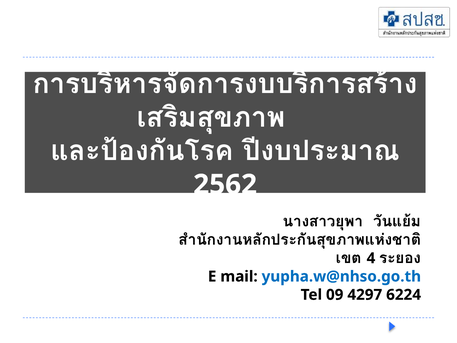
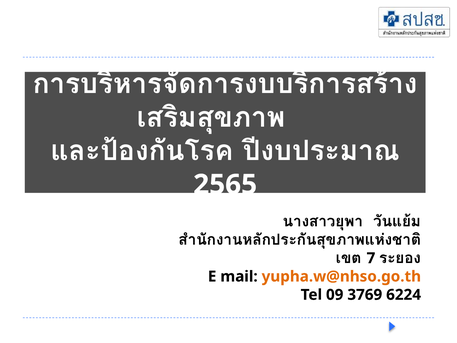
2562: 2562 -> 2565 (225, 184)
4: 4 -> 7 (371, 258)
yupha.w@nhso.go.th colour: blue -> orange (341, 276)
4297: 4297 -> 3769 (365, 295)
